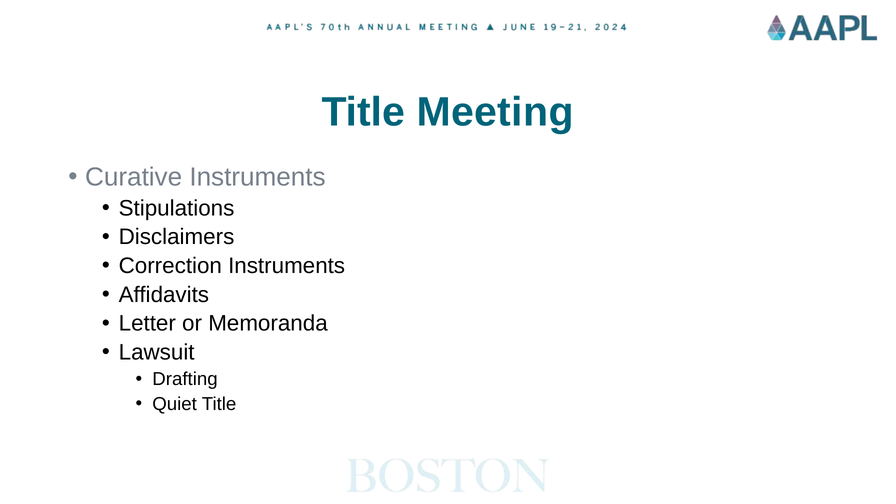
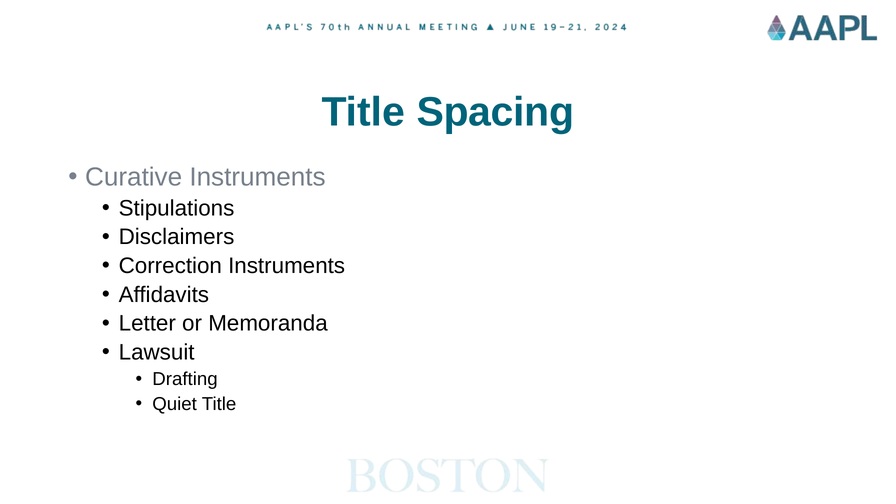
Meeting: Meeting -> Spacing (495, 112)
